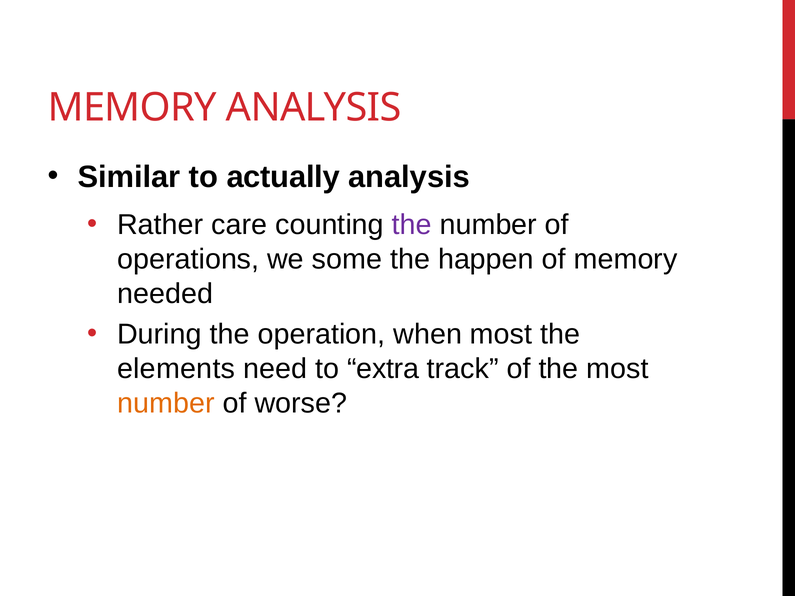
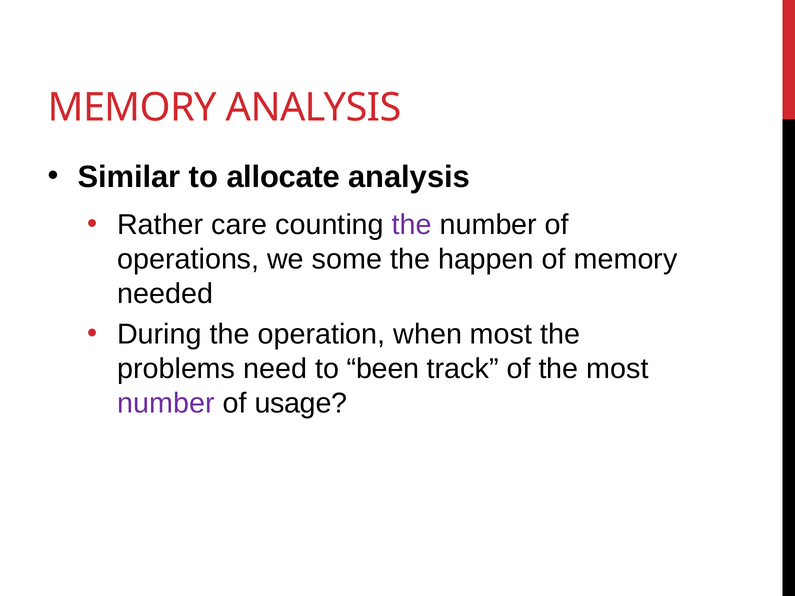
actually: actually -> allocate (283, 177)
elements: elements -> problems (176, 369)
extra: extra -> been (383, 369)
number colour: orange -> purple (166, 403)
worse: worse -> usage (301, 403)
